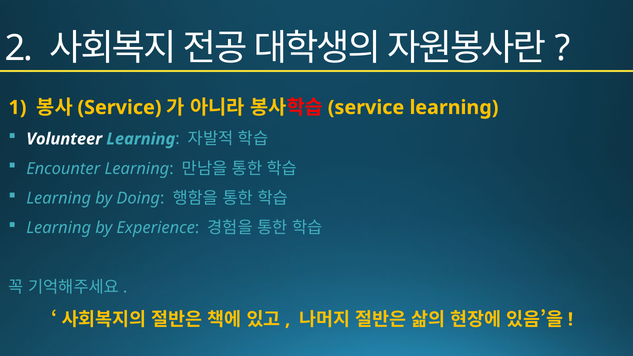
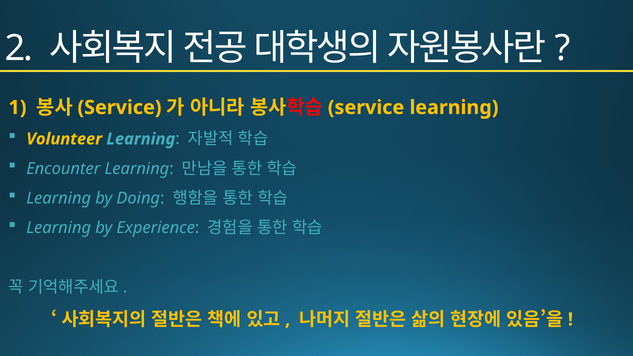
Volunteer colour: white -> yellow (64, 139)
